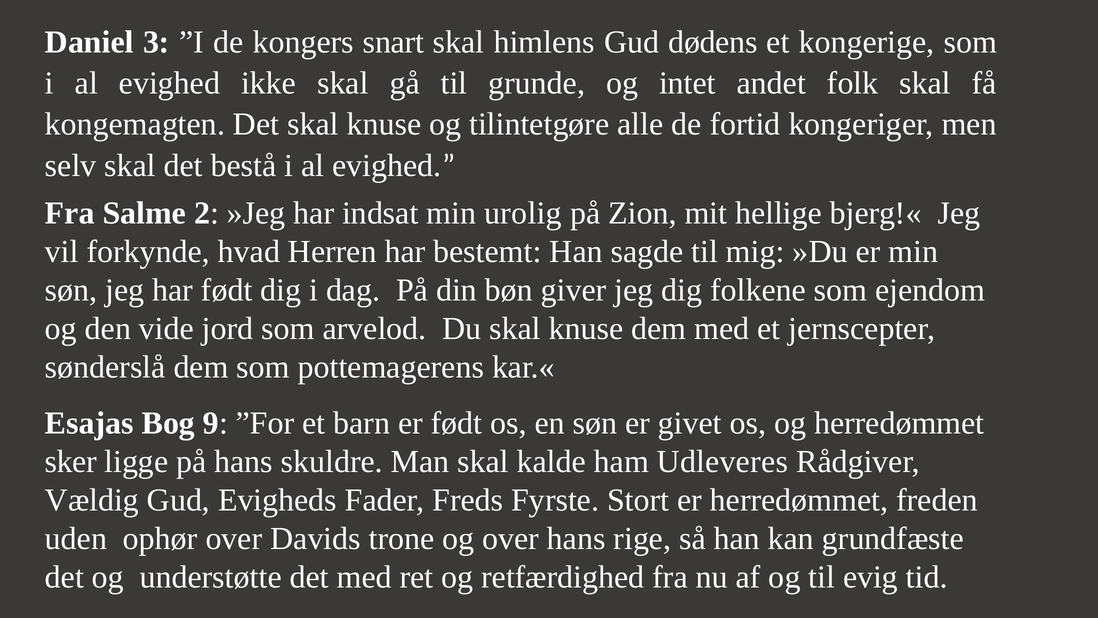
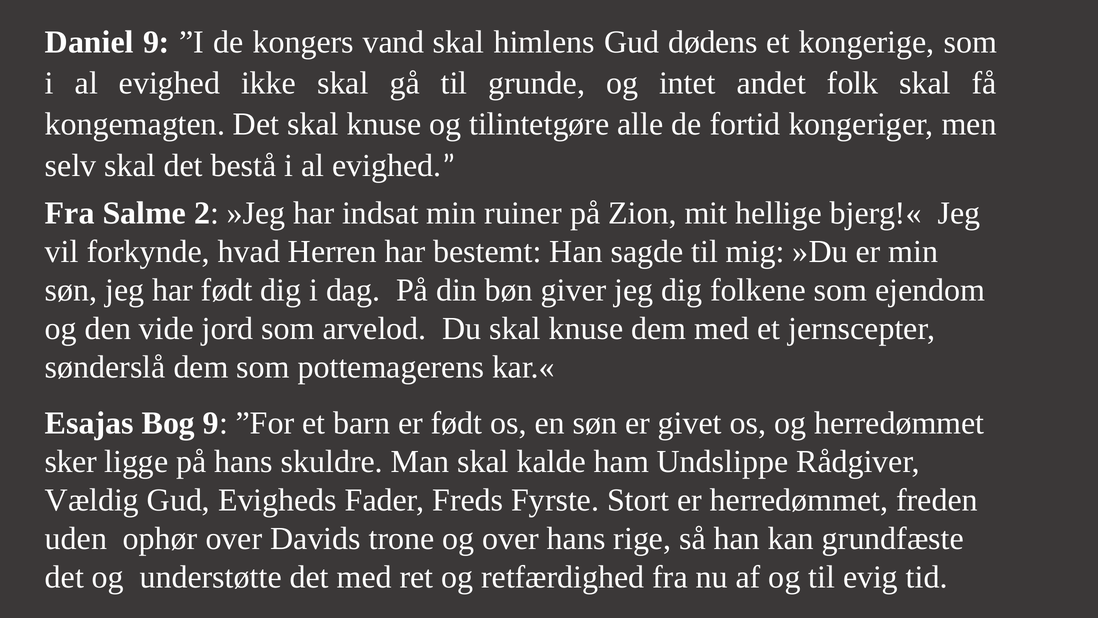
Daniel 3: 3 -> 9 (156, 42)
snart: snart -> vand (393, 42)
urolig: urolig -> ruiner (523, 213)
Udleveres: Udleveres -> Undslippe (723, 461)
